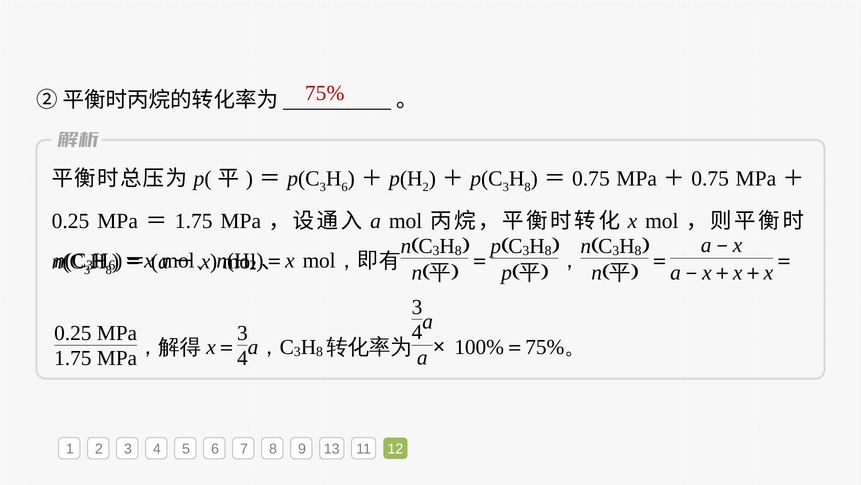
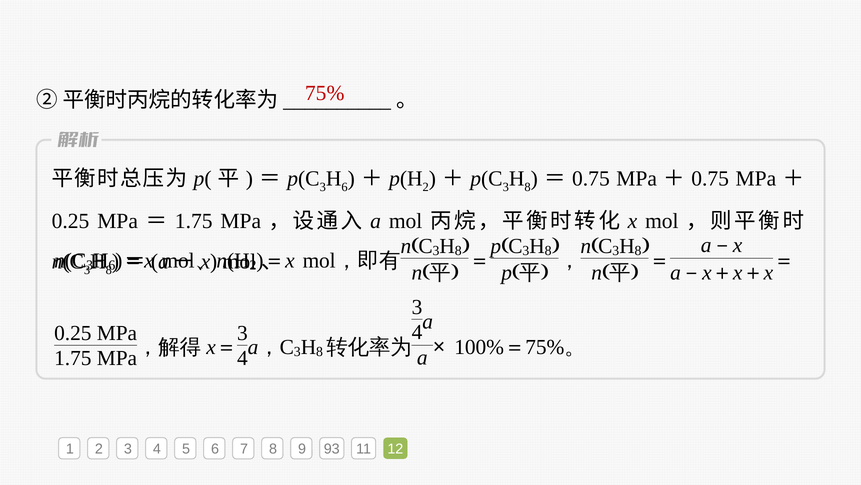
13: 13 -> 93 (332, 449)
